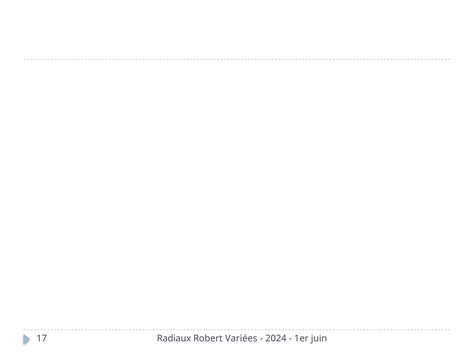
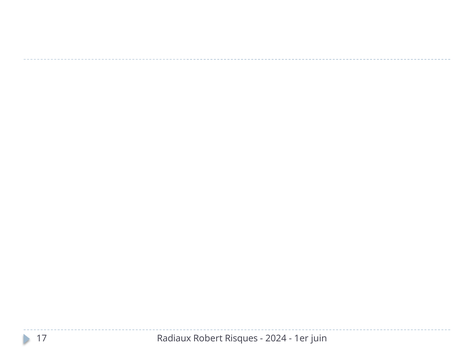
Variées: Variées -> Risques (241, 338)
